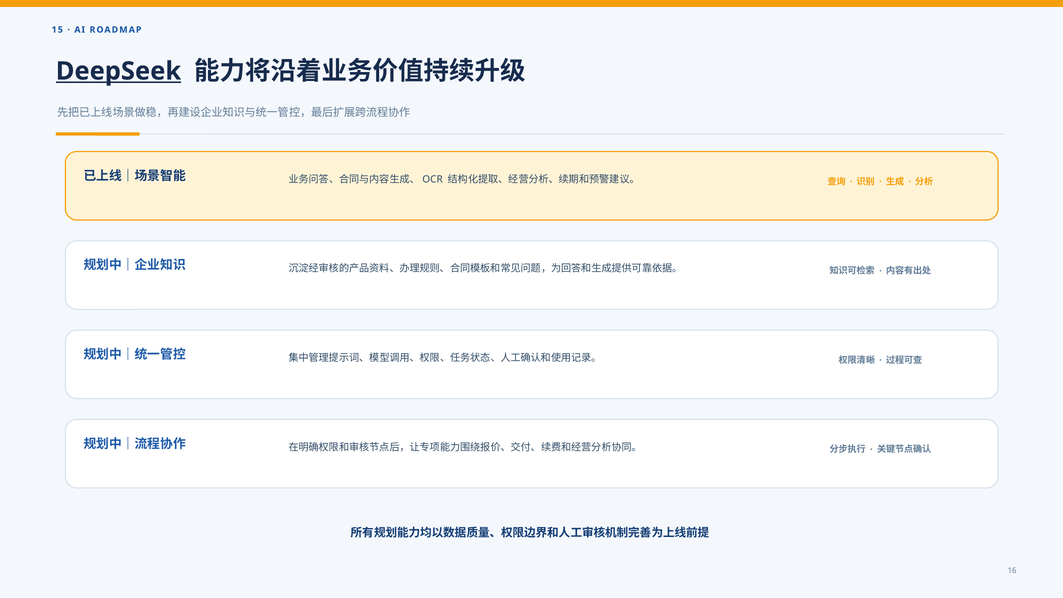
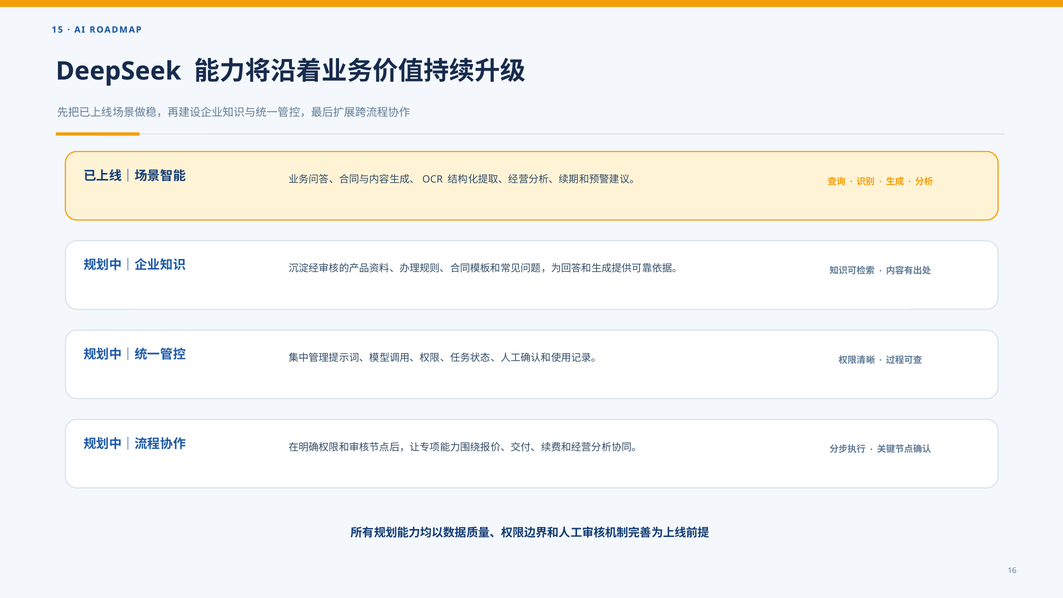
DeepSeek underline: present -> none (118, 71)
